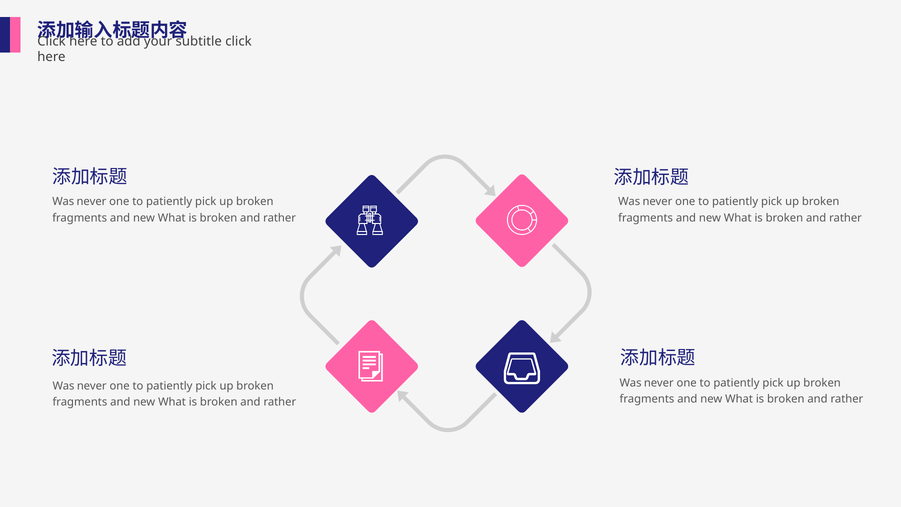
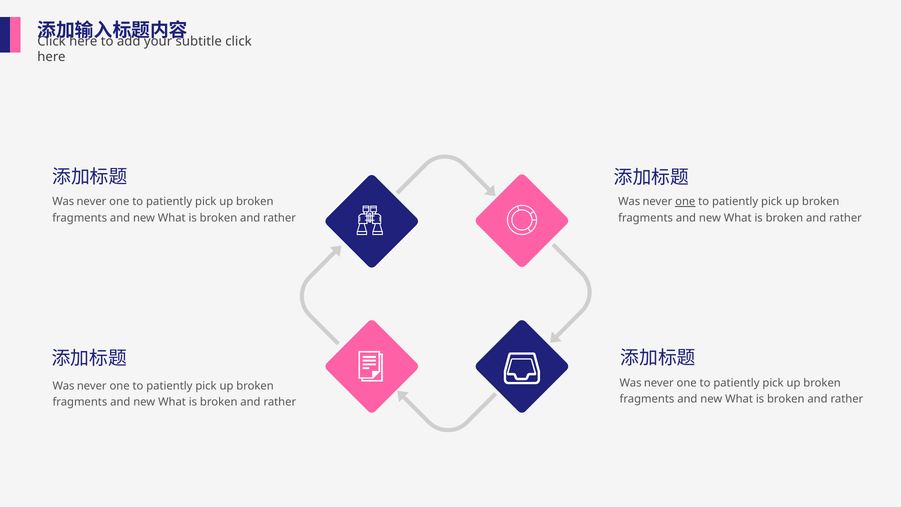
one underline: none -> present (685, 202)
